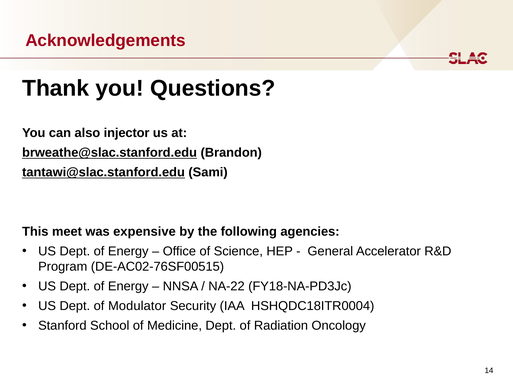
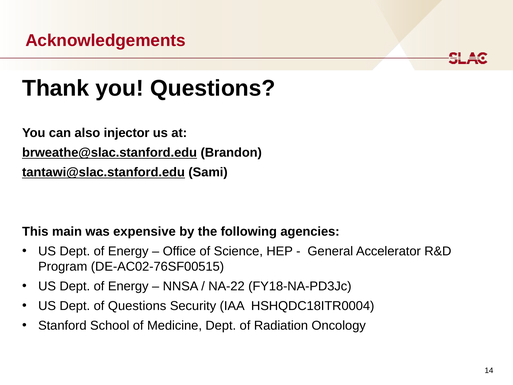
meet: meet -> main (67, 231)
of Modulator: Modulator -> Questions (137, 306)
